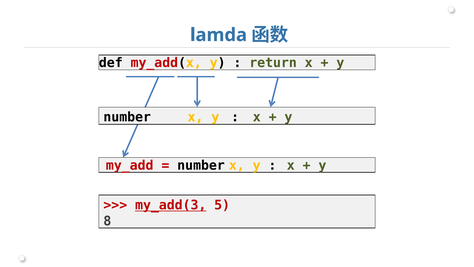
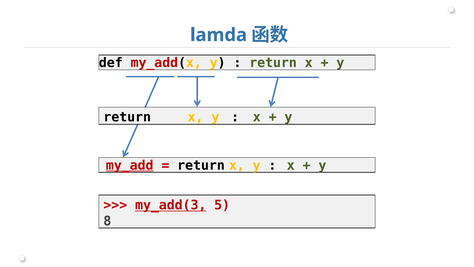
number: number -> return (127, 117)
my_add underline: none -> present (130, 165)
number: number -> return (201, 165)
